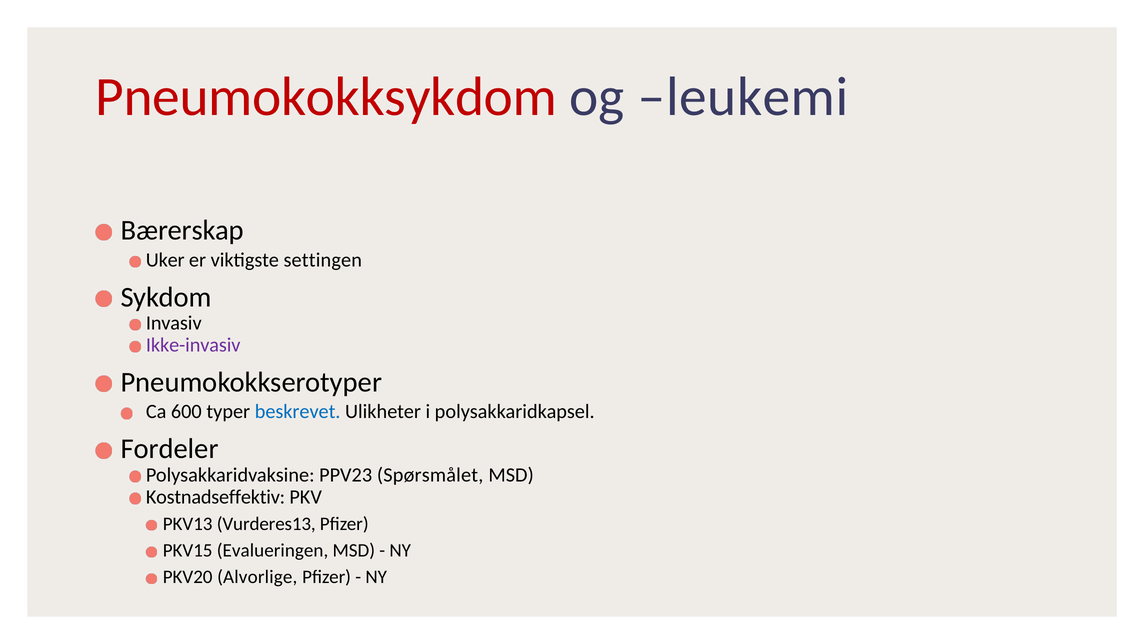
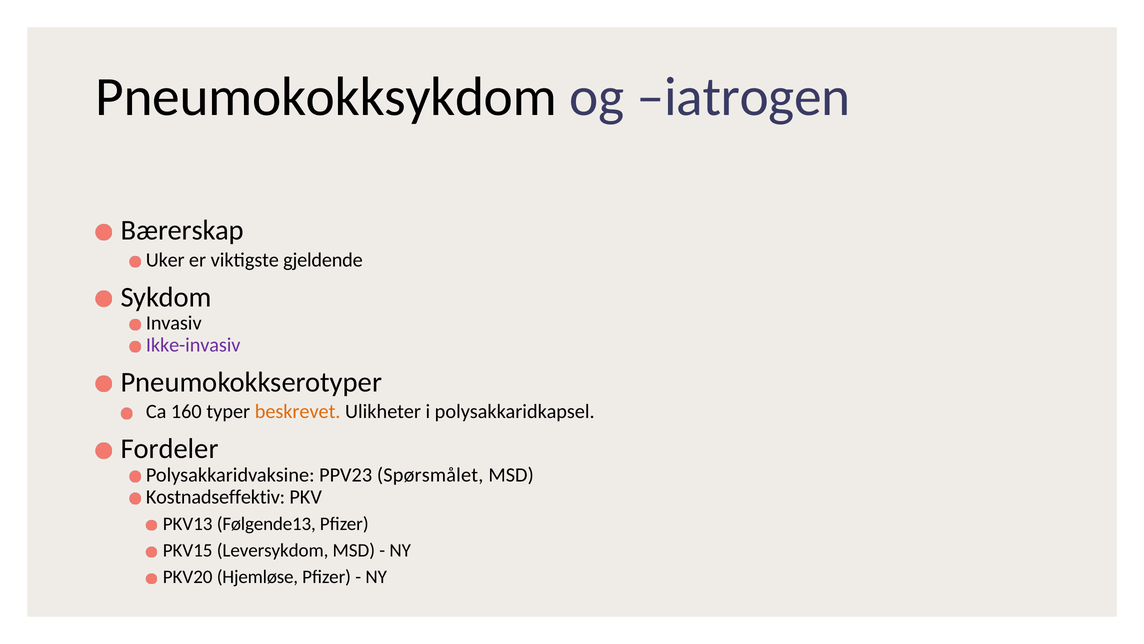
Pneumokokksykdom colour: red -> black (326, 97)
leukemi: leukemi -> iatrogen (744, 97)
settingen: settingen -> gjeldende (323, 260)
600: 600 -> 160 (186, 411)
beskrevet colour: blue -> orange (298, 411)
Vurderes13: Vurderes13 -> Følgende13 (266, 524)
Evalueringen: Evalueringen -> Leversykdom (273, 550)
Alvorlige: Alvorlige -> Hjemløse (257, 577)
